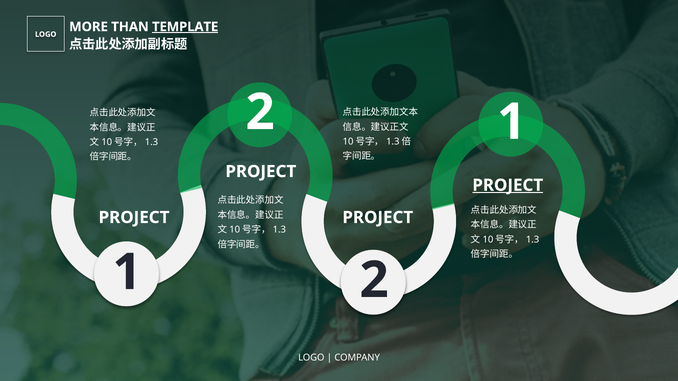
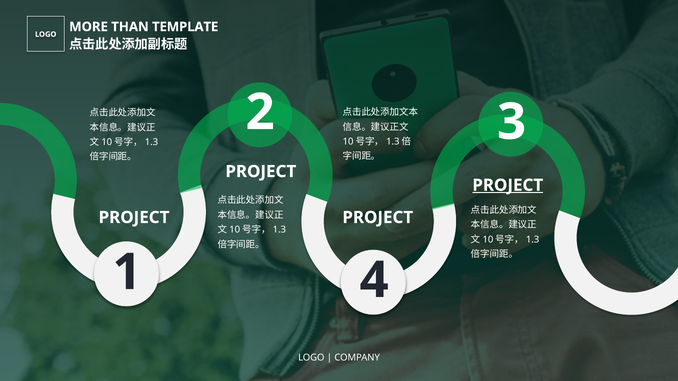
TEMPLATE underline: present -> none (185, 27)
2 1: 1 -> 3 (512, 122)
1 2: 2 -> 4 (374, 280)
